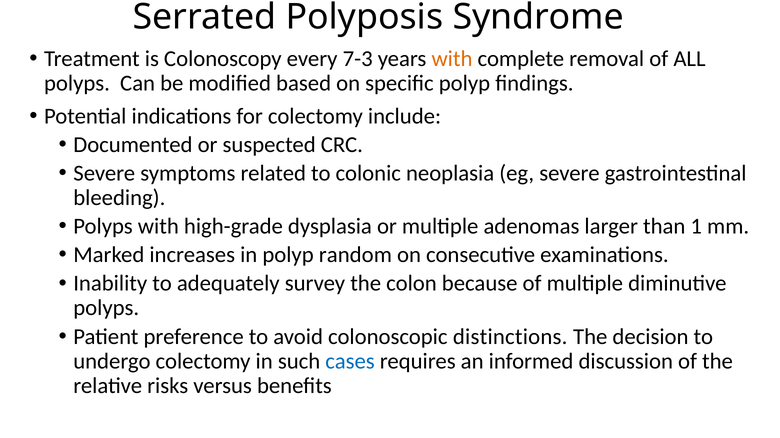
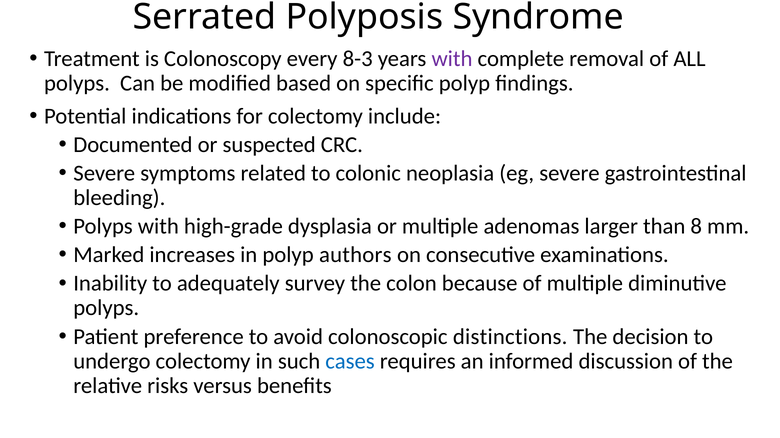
7-3: 7-3 -> 8-3 (358, 59)
with colour: orange -> purple (452, 59)
1: 1 -> 8 (696, 227)
random: random -> authors (355, 255)
